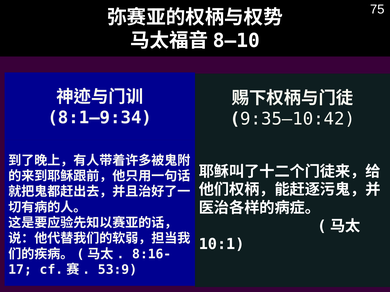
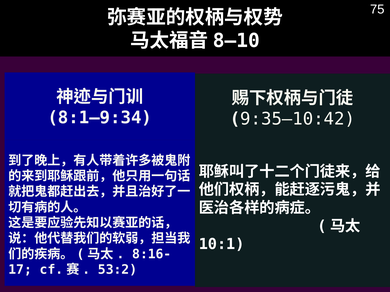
53:9: 53:9 -> 53:2 (118, 270)
